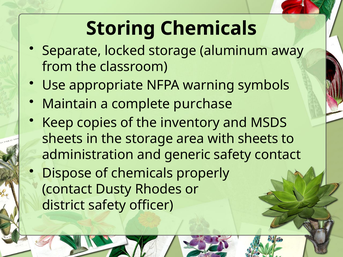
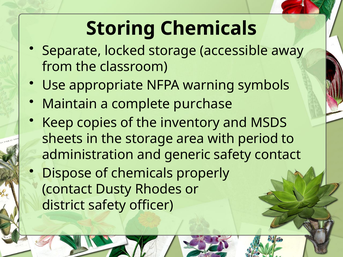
aluminum: aluminum -> accessible (234, 51)
with sheets: sheets -> period (258, 139)
